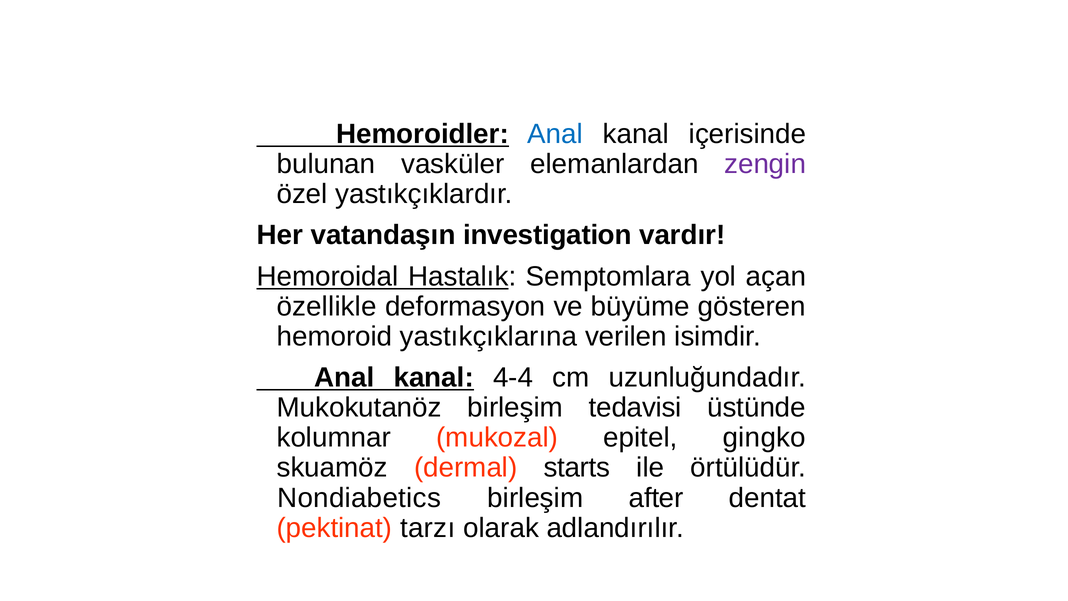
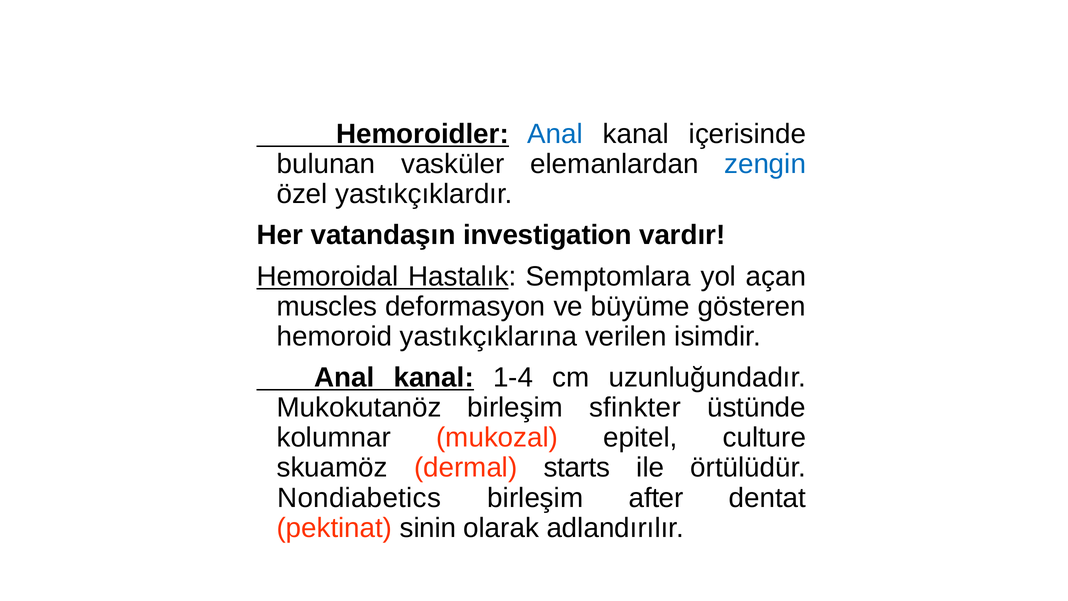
zengin colour: purple -> blue (765, 164)
özellikle: özellikle -> muscles (327, 306)
4-4: 4-4 -> 1-4 (513, 378)
tedavisi: tedavisi -> sfinkter (635, 408)
gingko: gingko -> culture (764, 438)
tarzı: tarzı -> sinin (428, 528)
